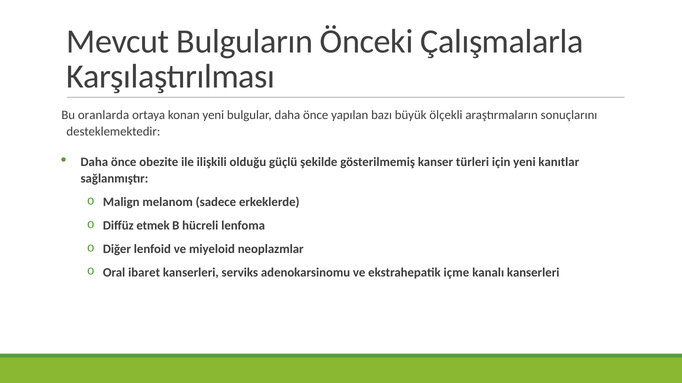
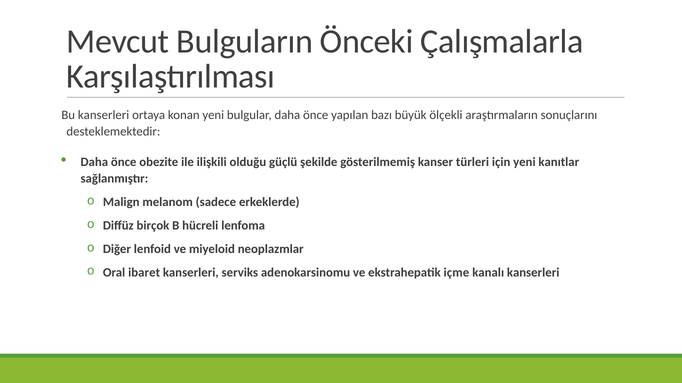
Bu oranlarda: oranlarda -> kanserleri (104, 115)
etmek: etmek -> birçok (153, 226)
